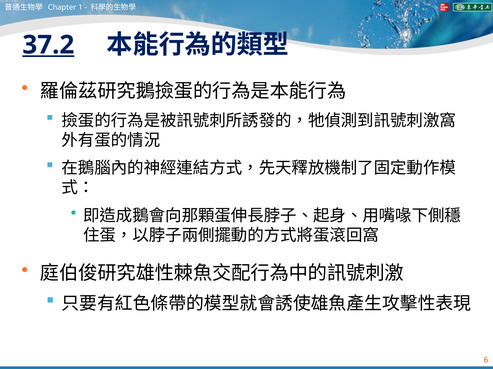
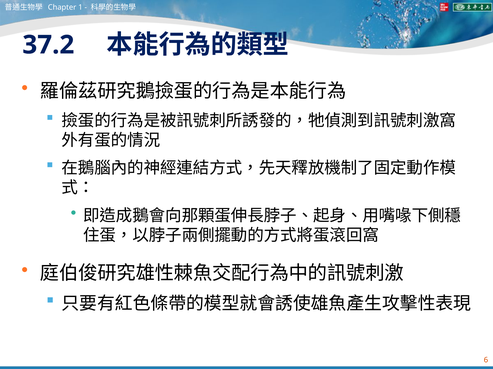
37.2 underline: present -> none (48, 45)
